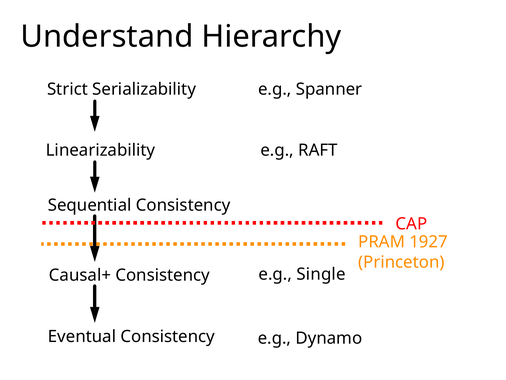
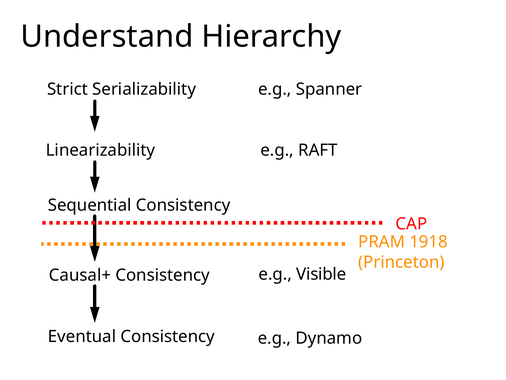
1927: 1927 -> 1918 (429, 242)
Single: Single -> Visible (321, 274)
